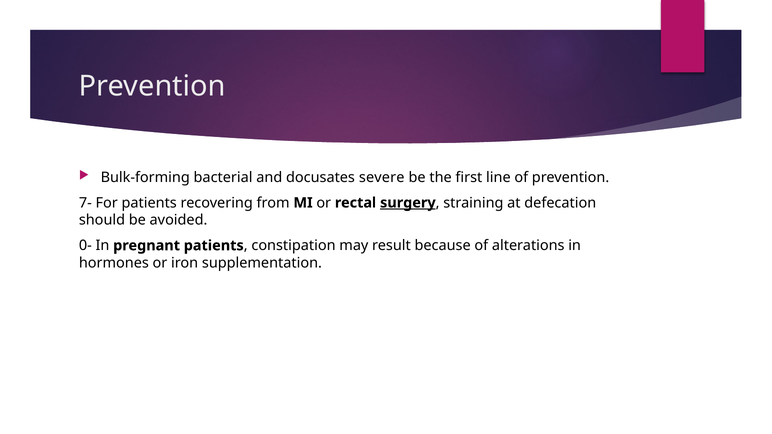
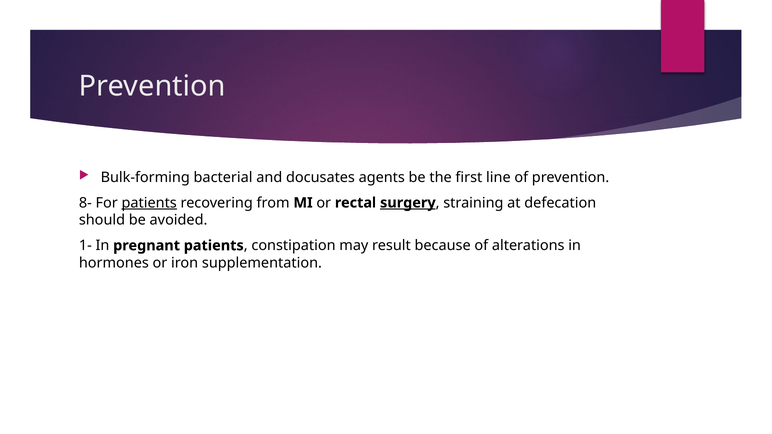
severe: severe -> agents (382, 177)
7-: 7- -> 8- (85, 203)
patients underline: none -> present (149, 203)
0-: 0- -> 1- (85, 246)
